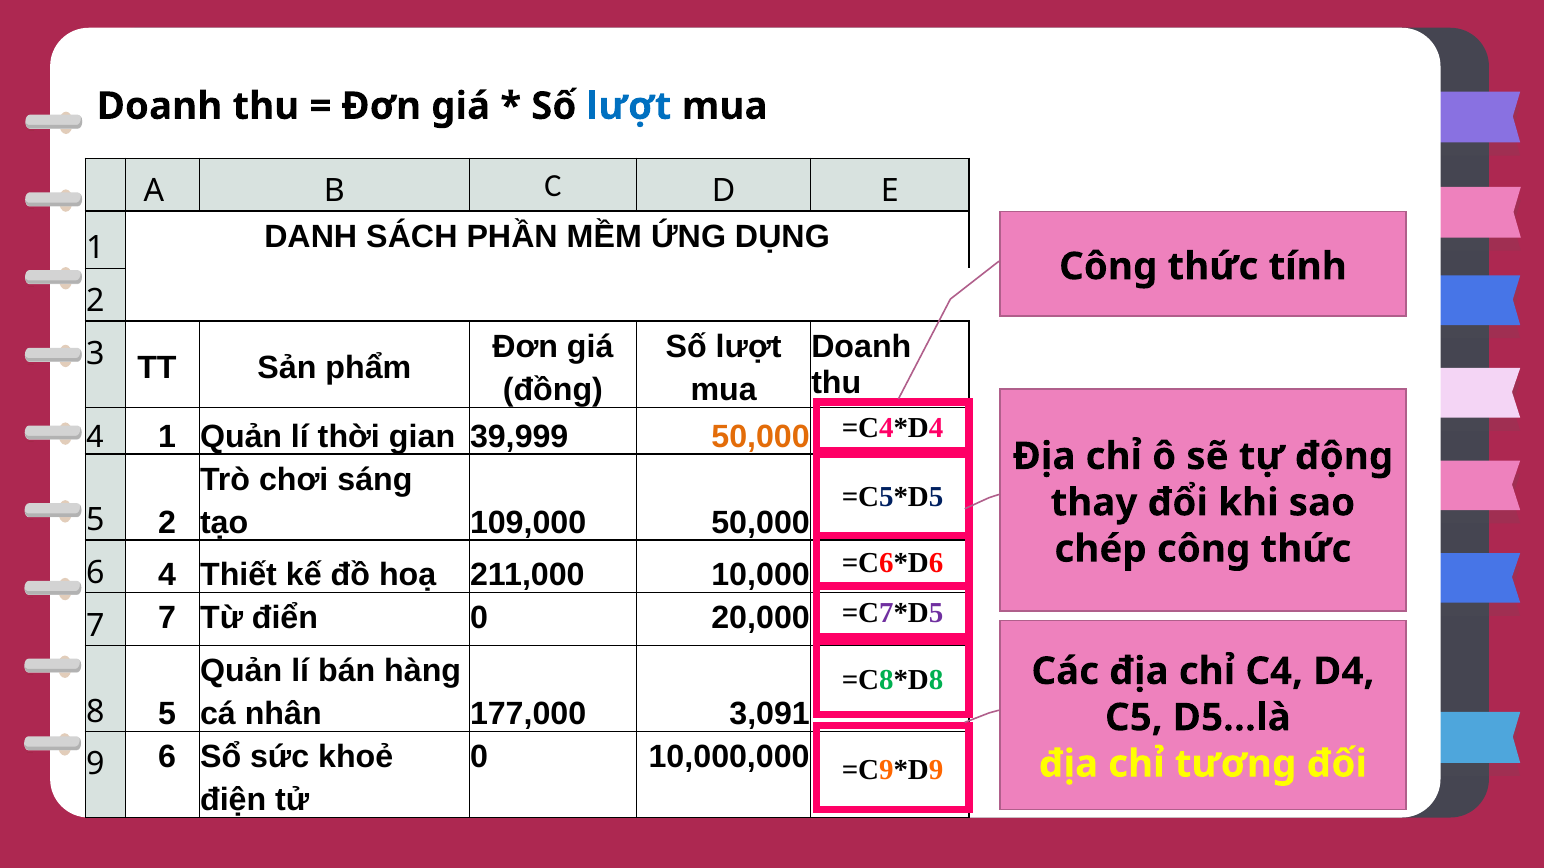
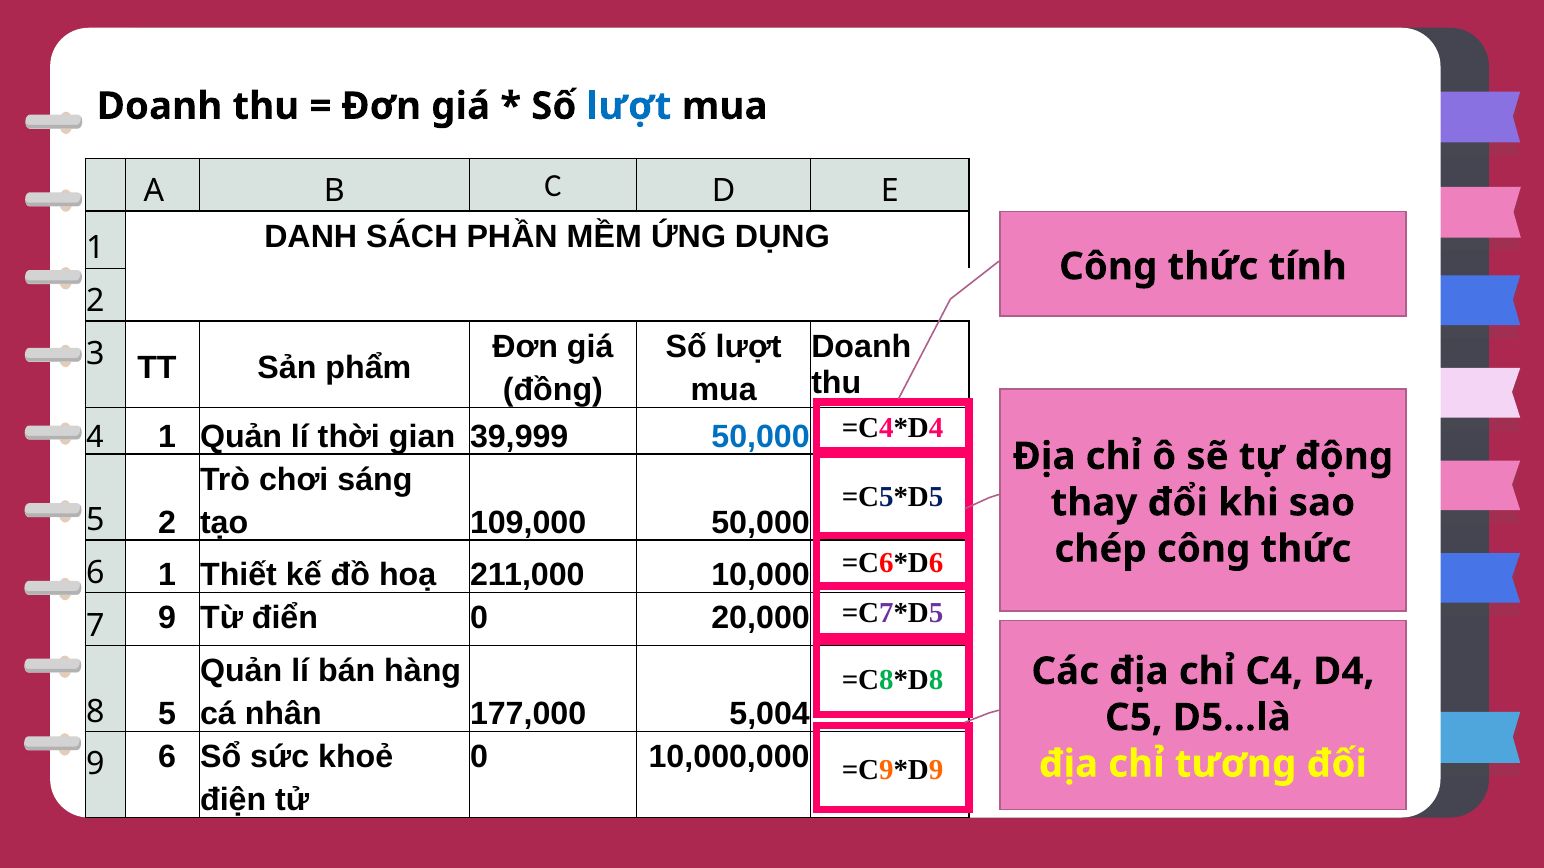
50,000 colour: orange -> blue (761, 437)
4: 4 -> 1 (167, 576)
7: 7 -> 9 (167, 619)
3,091: 3,091 -> 5,004 (770, 715)
